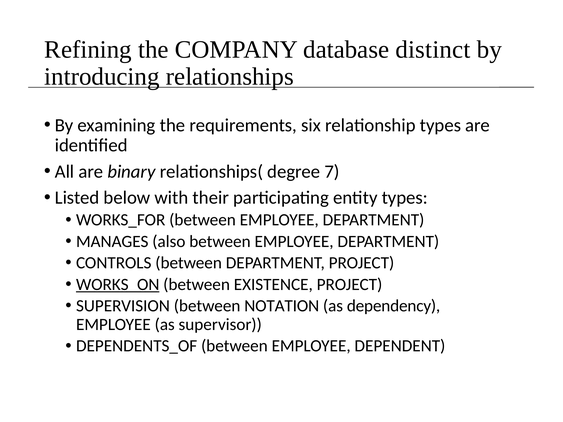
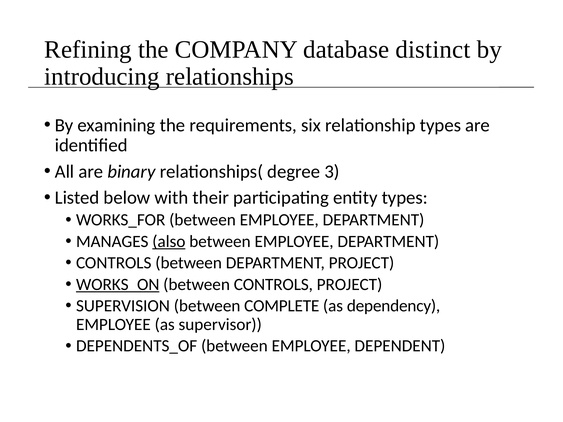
7: 7 -> 3 (332, 172)
also underline: none -> present (169, 242)
between EXISTENCE: EXISTENCE -> CONTROLS (273, 285)
NOTATION: NOTATION -> COMPLETE (282, 306)
